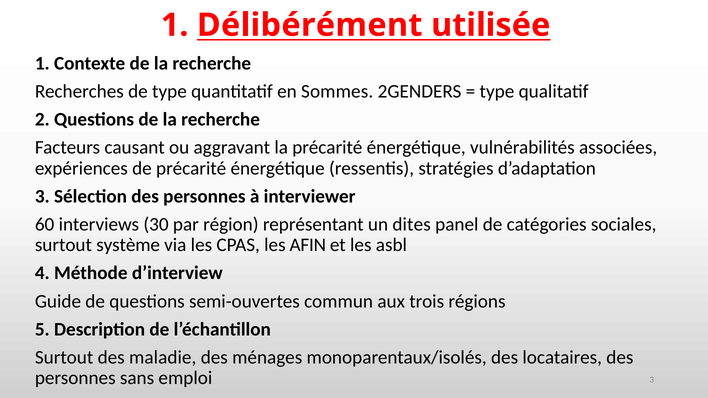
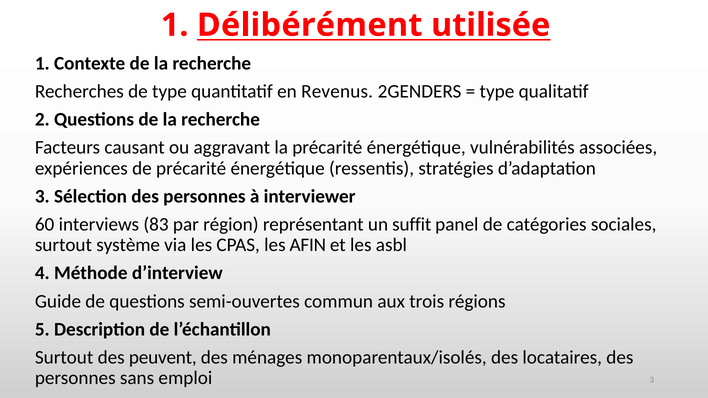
Sommes: Sommes -> Revenus (337, 92)
30: 30 -> 83 (156, 225)
dites: dites -> suffit (412, 225)
maladie: maladie -> peuvent (163, 358)
